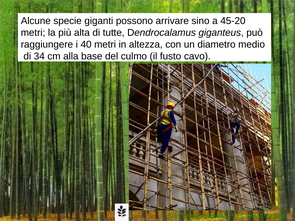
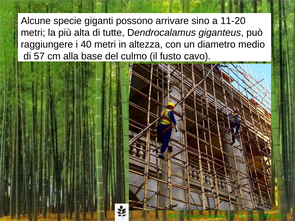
45-20: 45-20 -> 11-20 (233, 21)
34: 34 -> 57 (39, 56)
